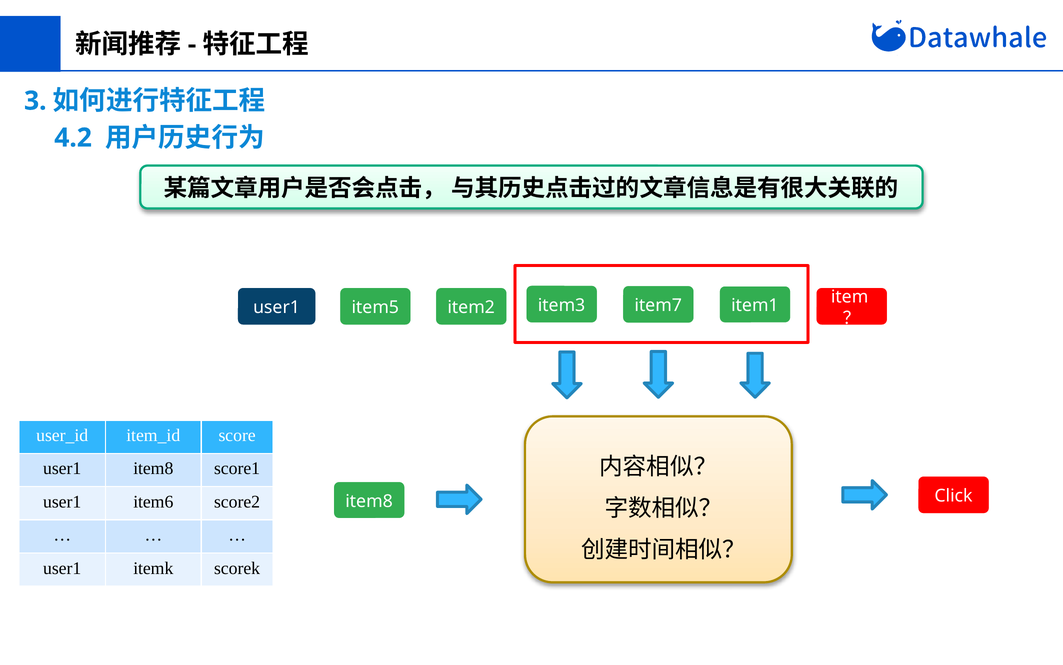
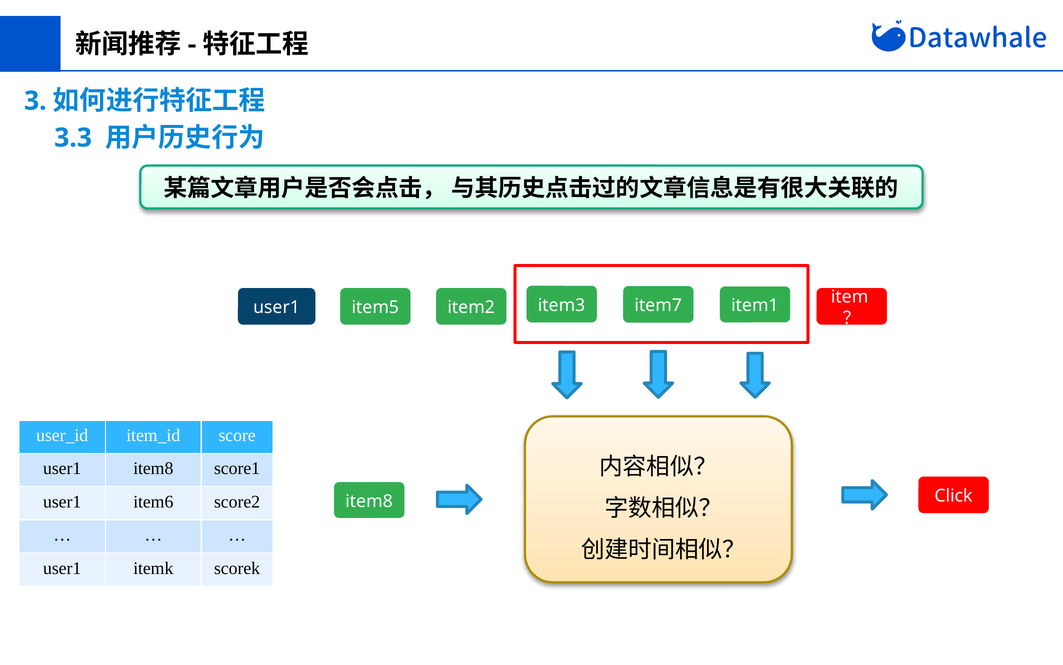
4.2: 4.2 -> 3.3 (73, 138)
